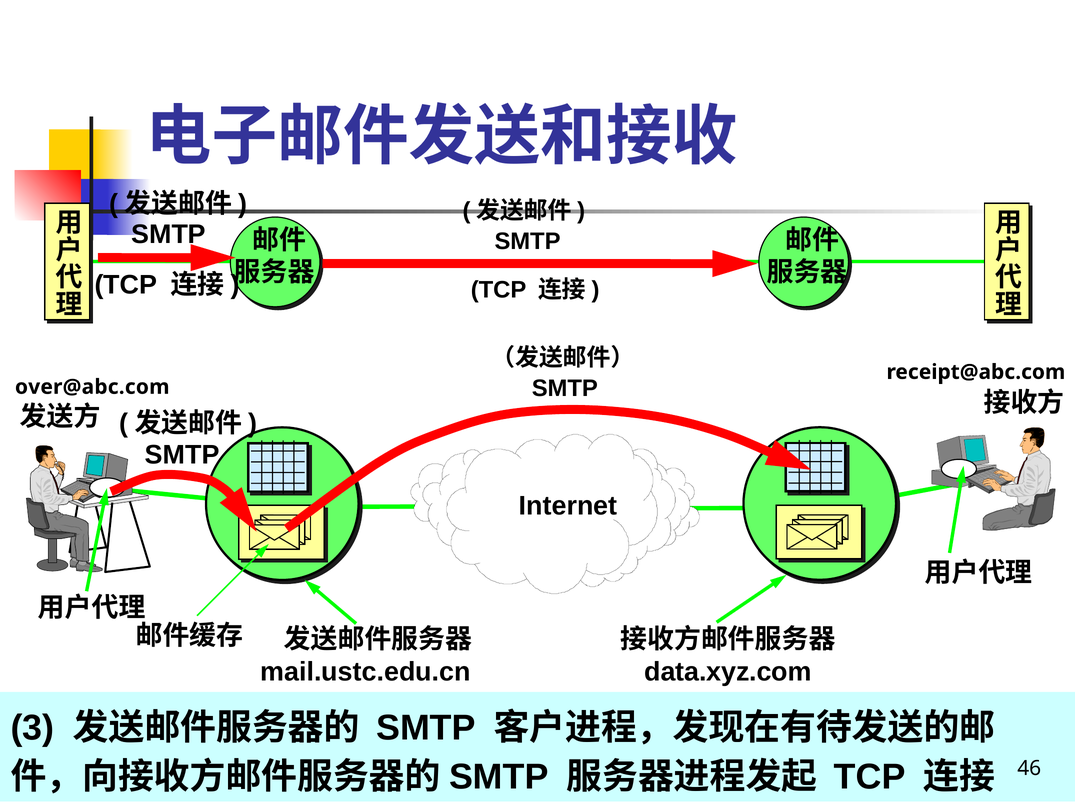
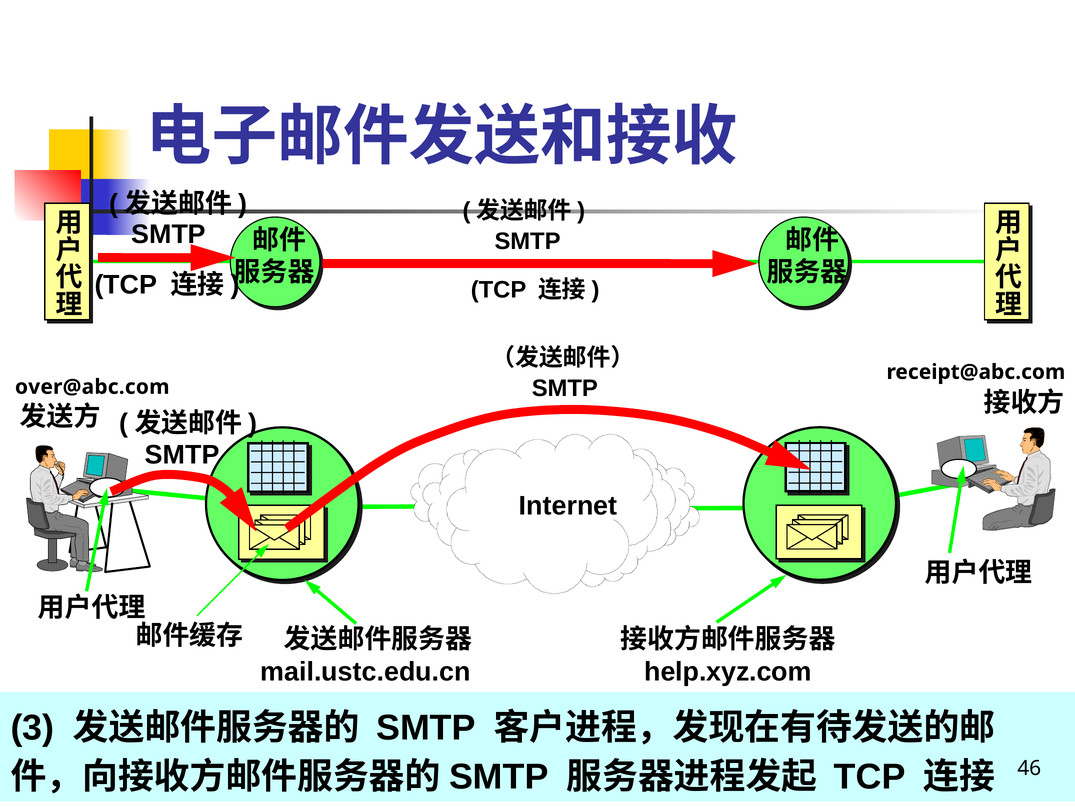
data.xyz.com: data.xyz.com -> help.xyz.com (728, 671)
